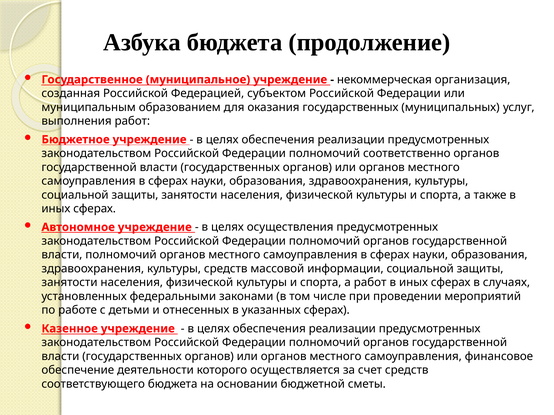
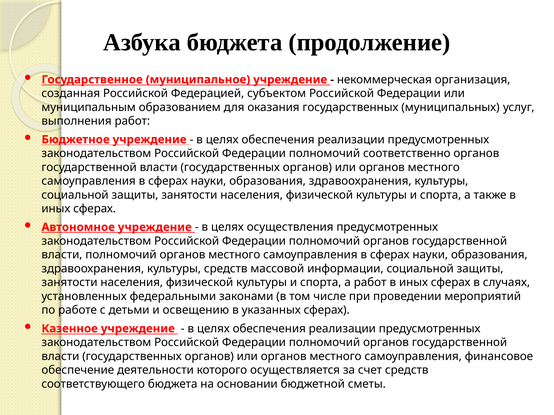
отнесенных: отнесенных -> освещению (196, 311)
